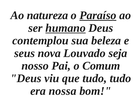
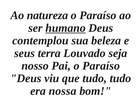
Paraíso underline: present -> none (98, 15)
nova: nova -> terra (49, 53)
Pai o Comum: Comum -> Paraíso (101, 66)
